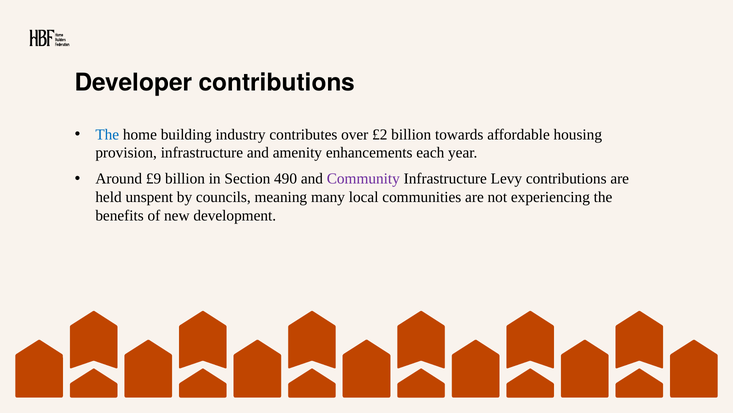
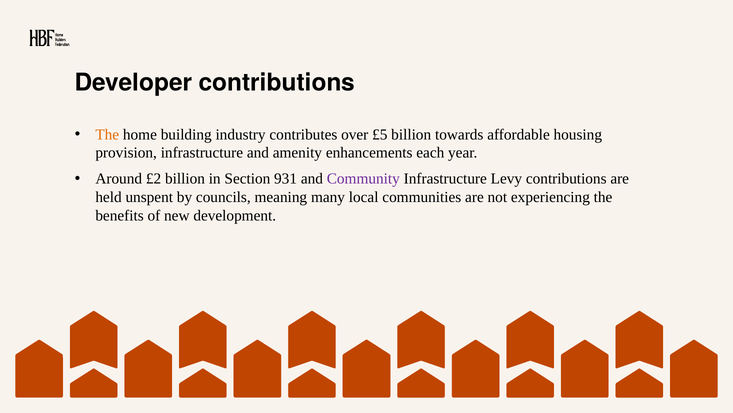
The colour: blue -> orange (107, 134)
£2: £2 -> £5 (380, 134)
£9: £9 -> £2 (154, 179)
490: 490 -> 931 (286, 179)
